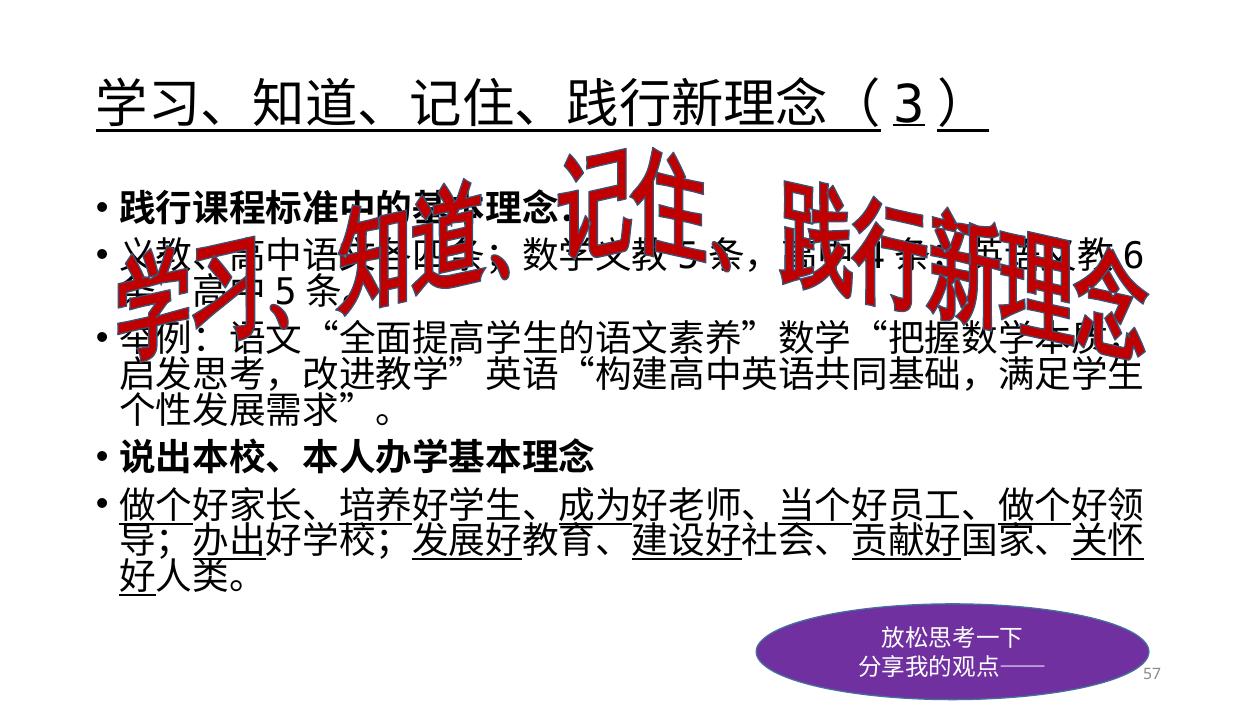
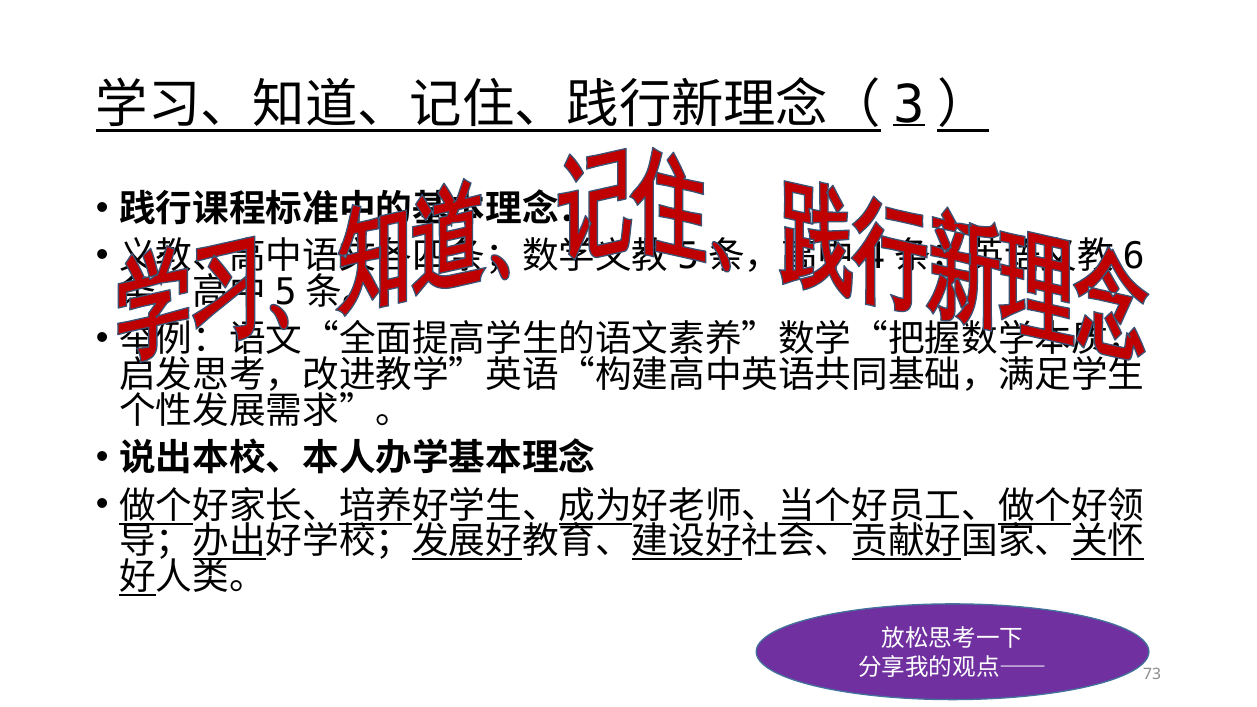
57: 57 -> 73 (1152, 674)
